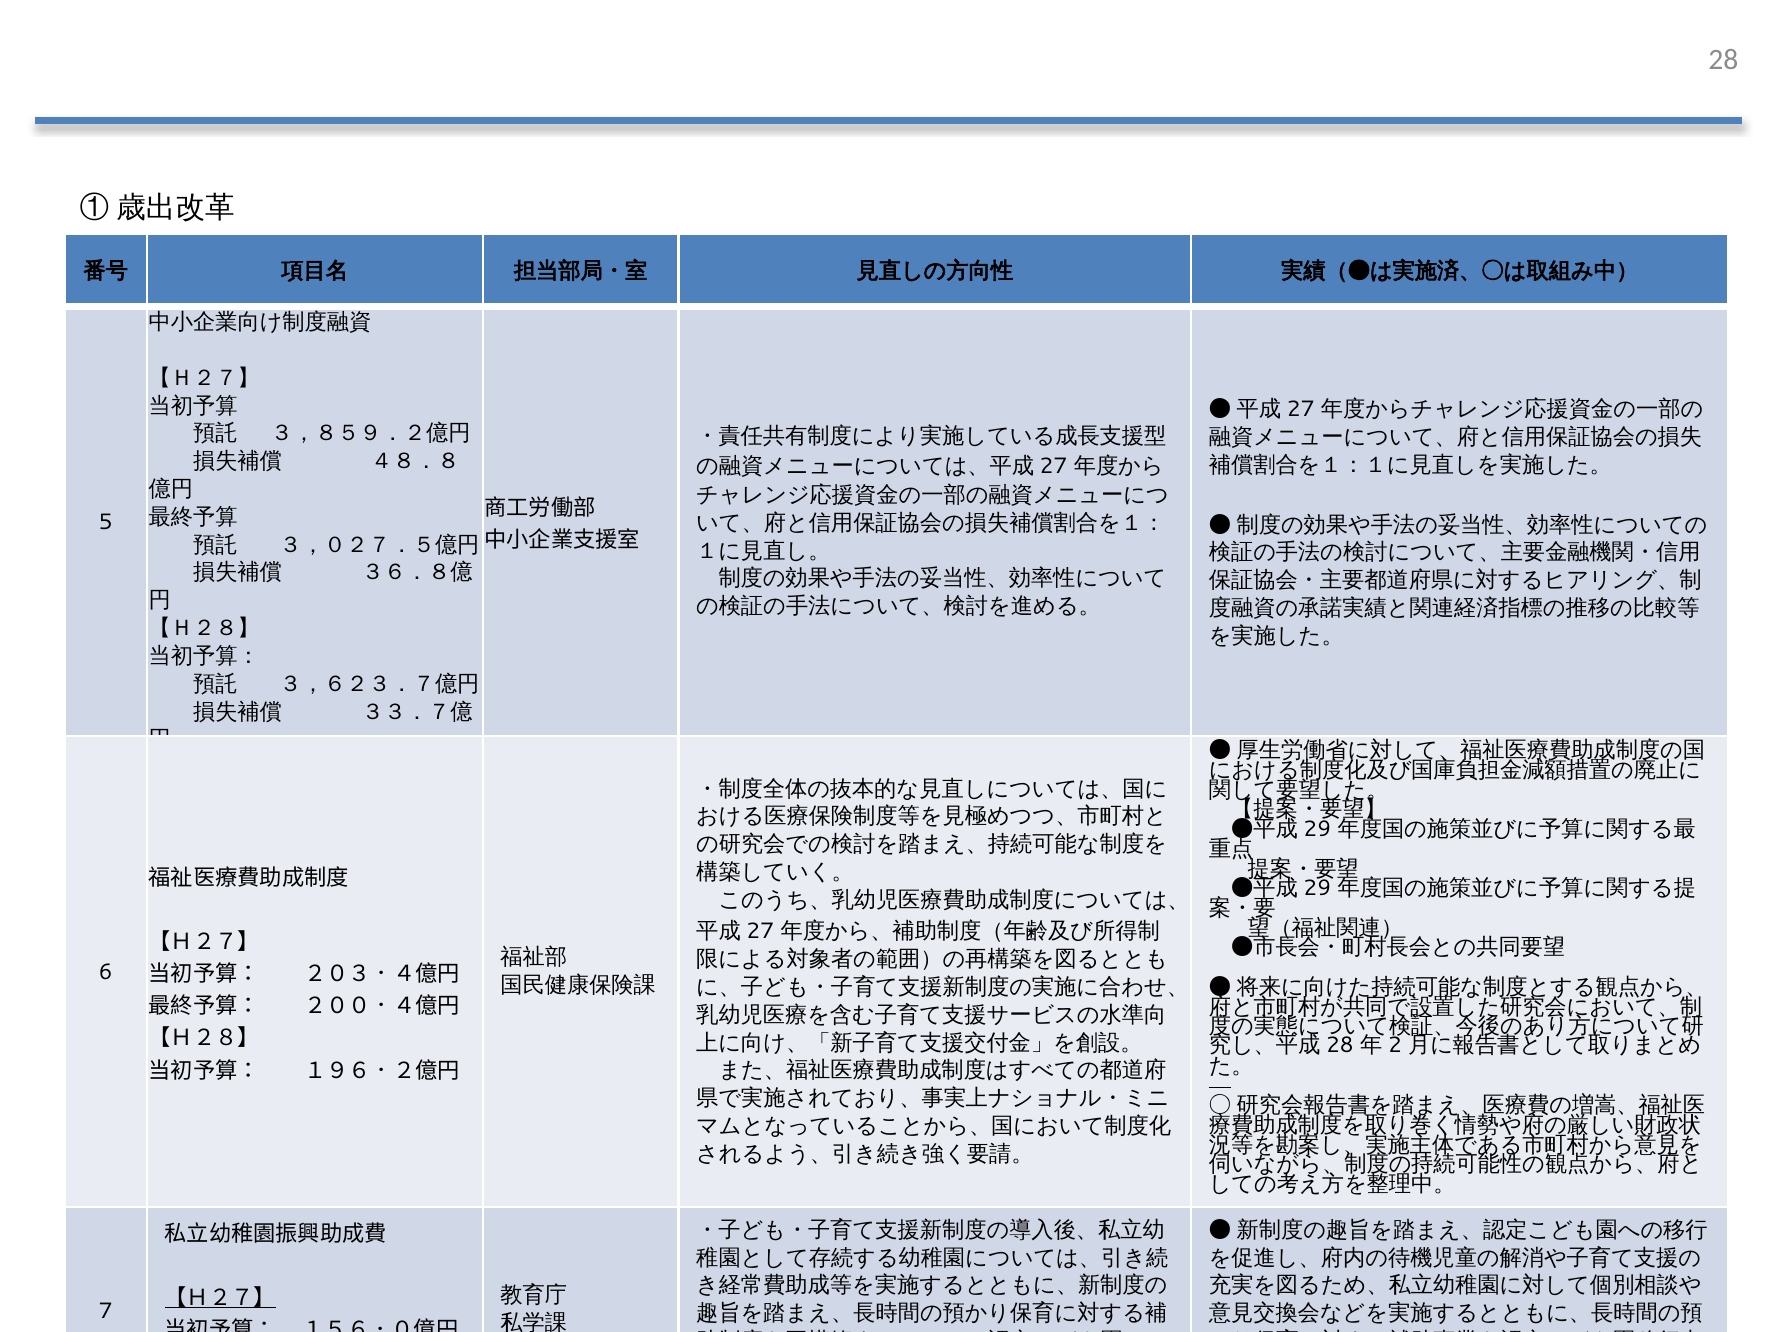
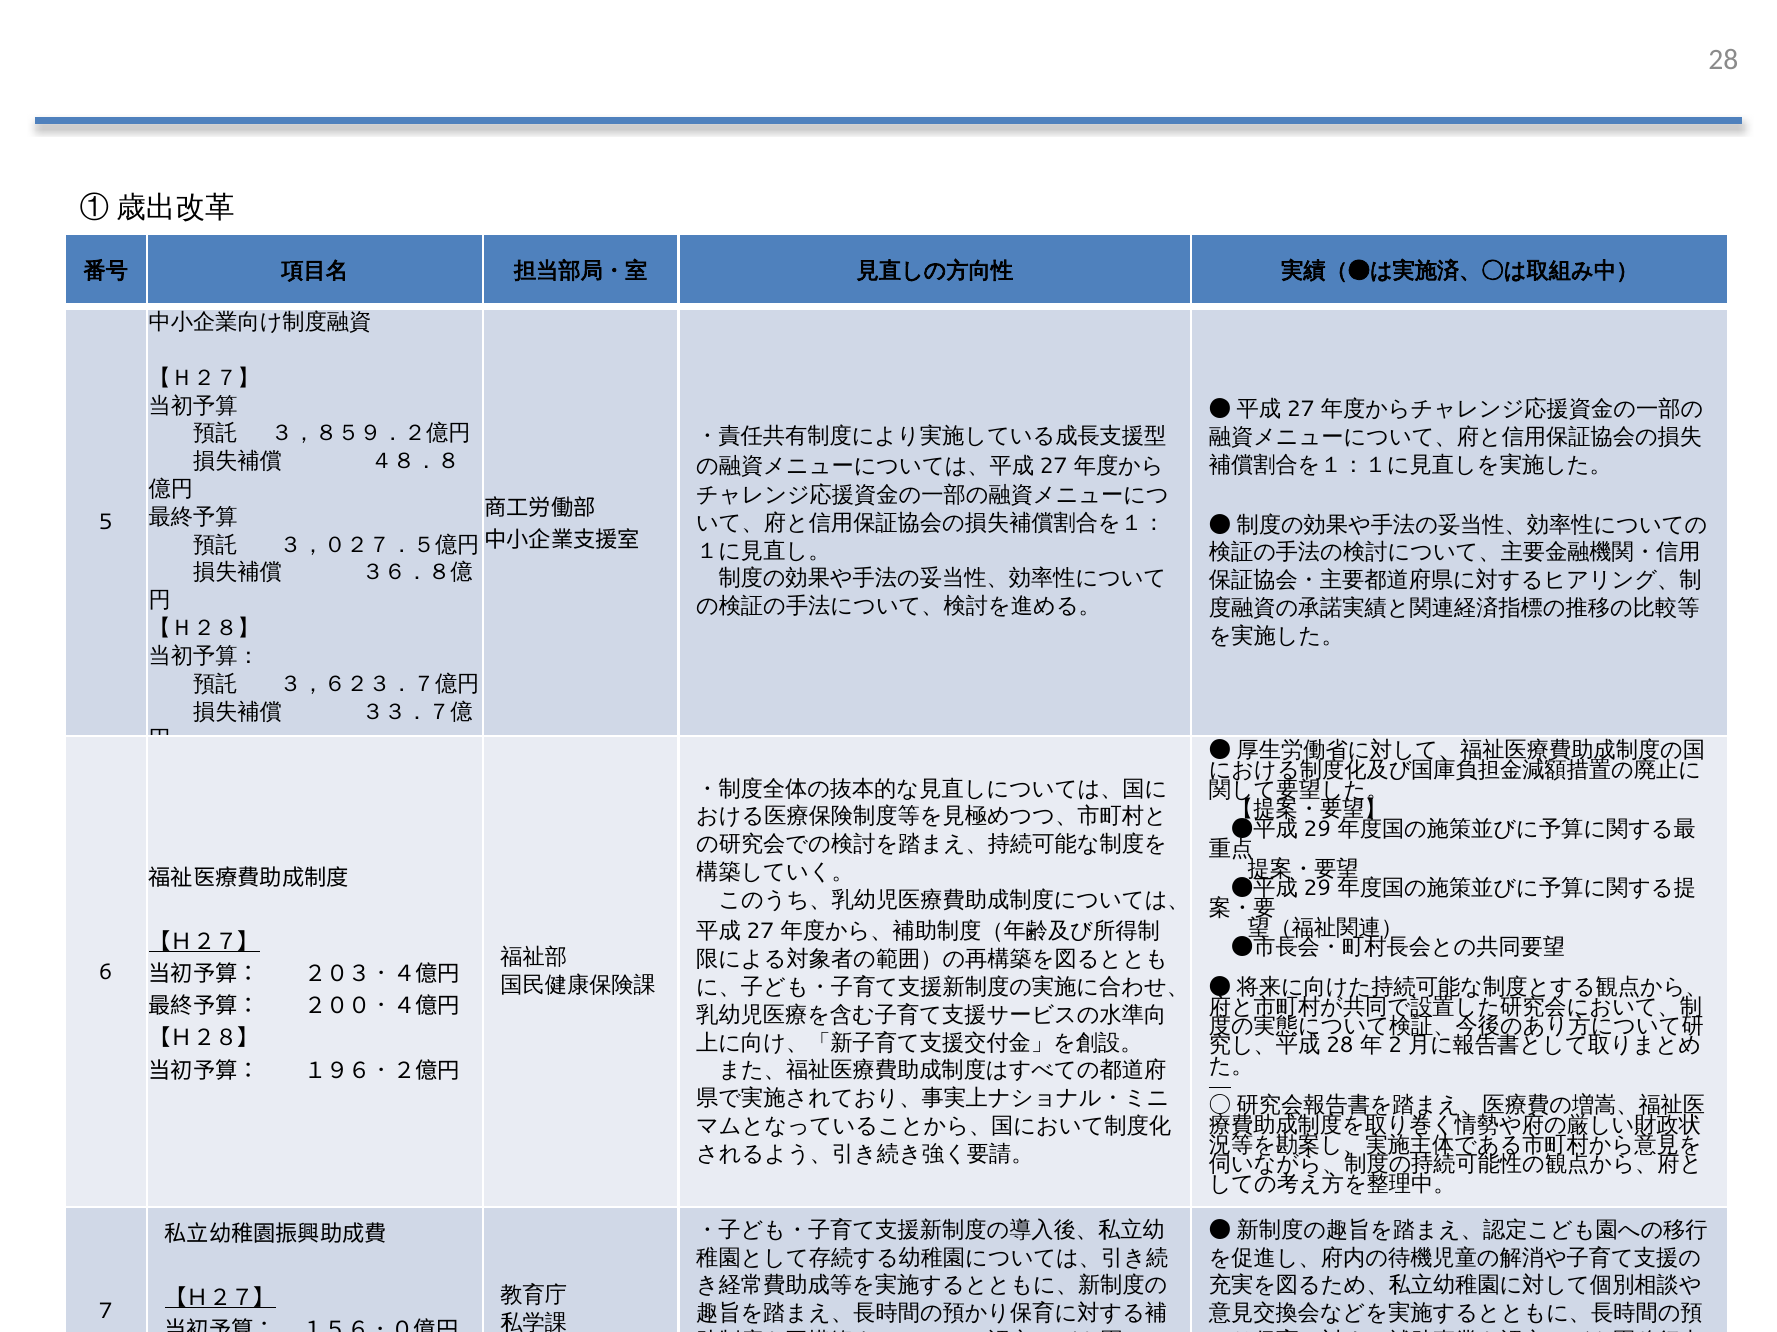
【Ｈ２７】 underline: none -> present (204, 942)
